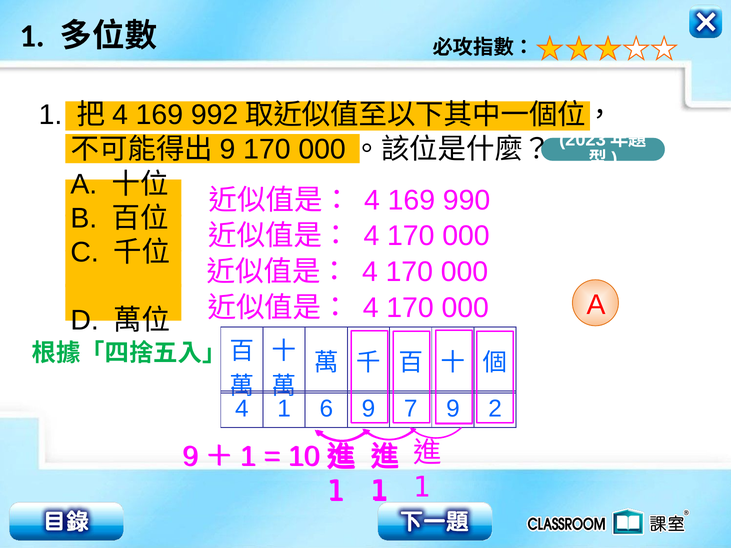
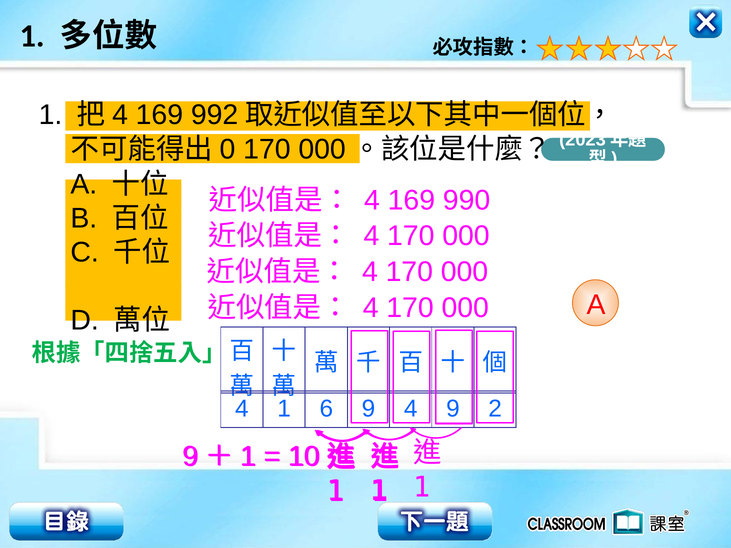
9: 9 -> 0 (228, 149)
9 7: 7 -> 4 (411, 409)
